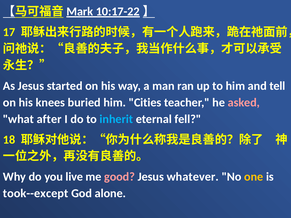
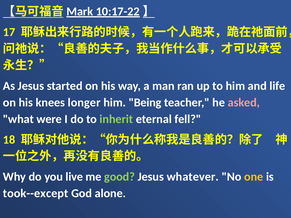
tell: tell -> life (277, 86)
buried: buried -> longer (84, 103)
Cities: Cities -> Being (145, 103)
after: after -> were (49, 119)
inherit colour: light blue -> light green (116, 119)
good colour: pink -> light green (119, 177)
